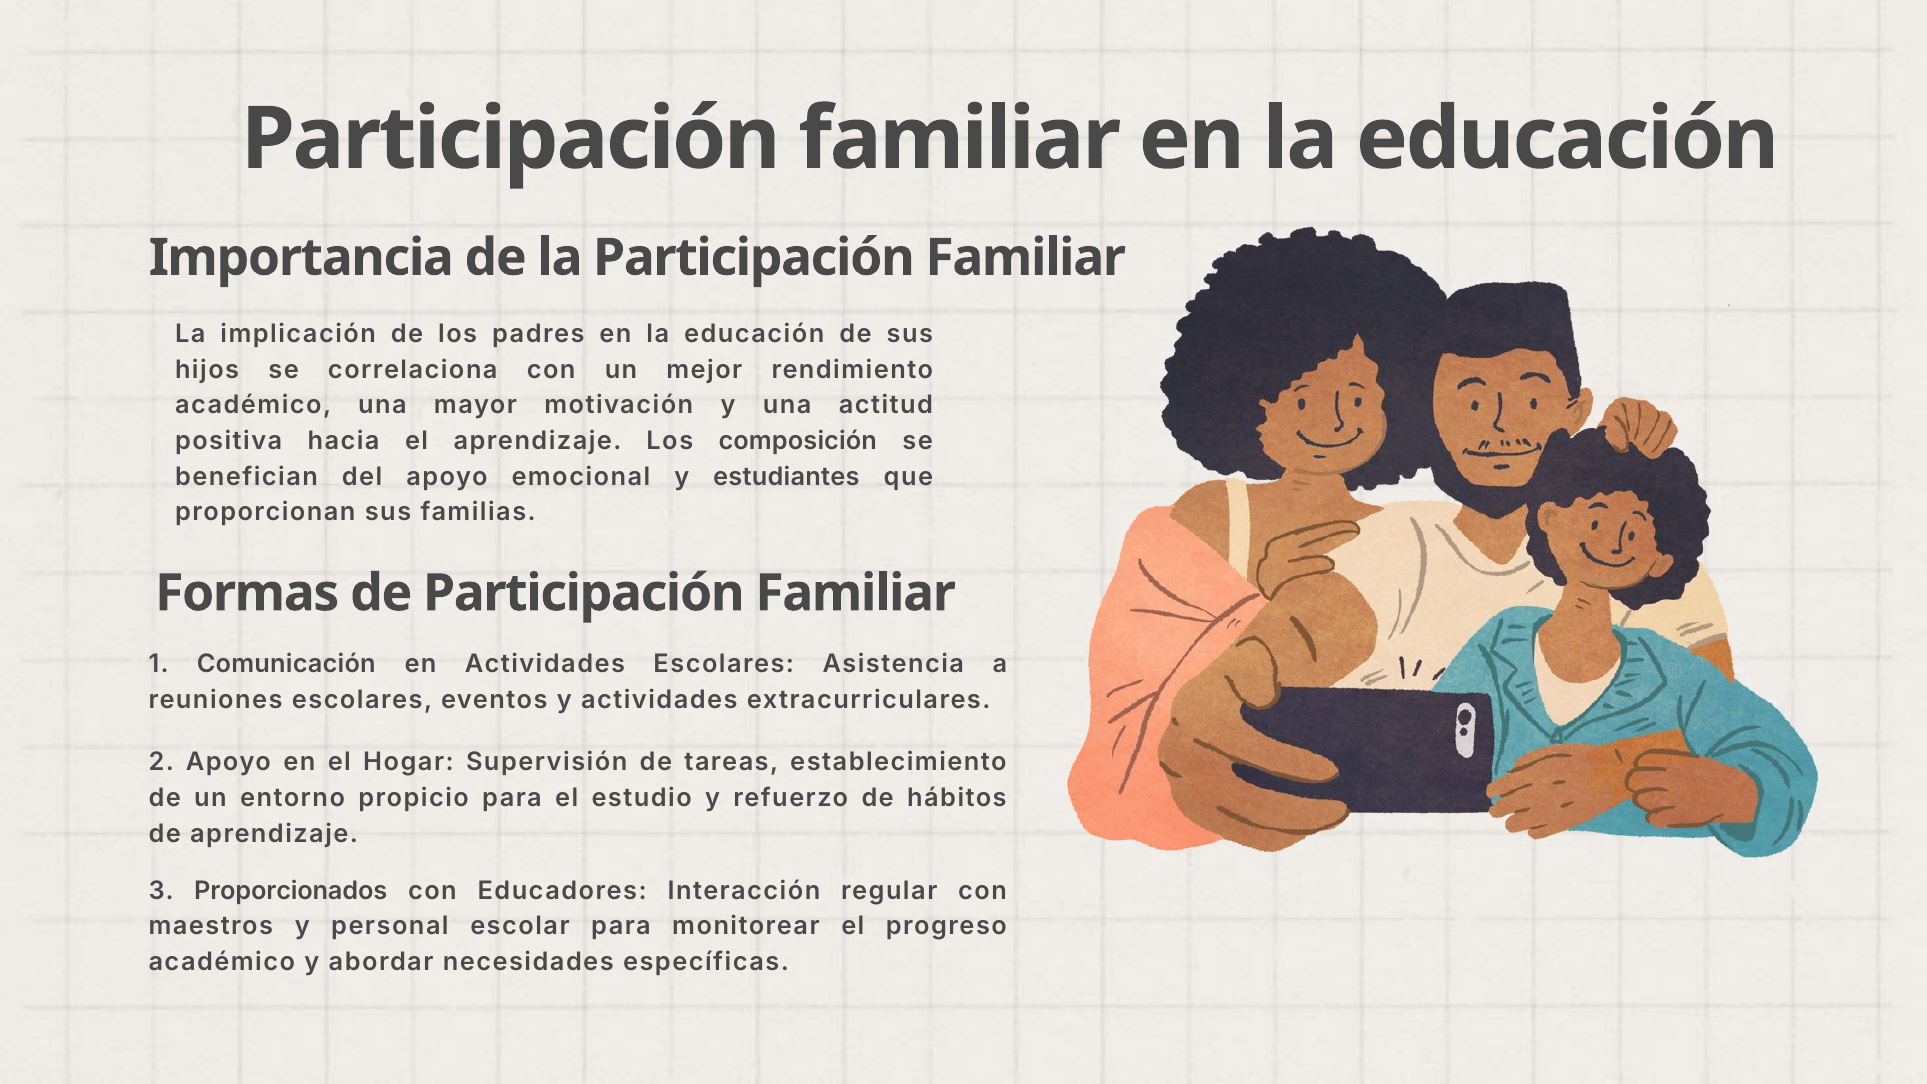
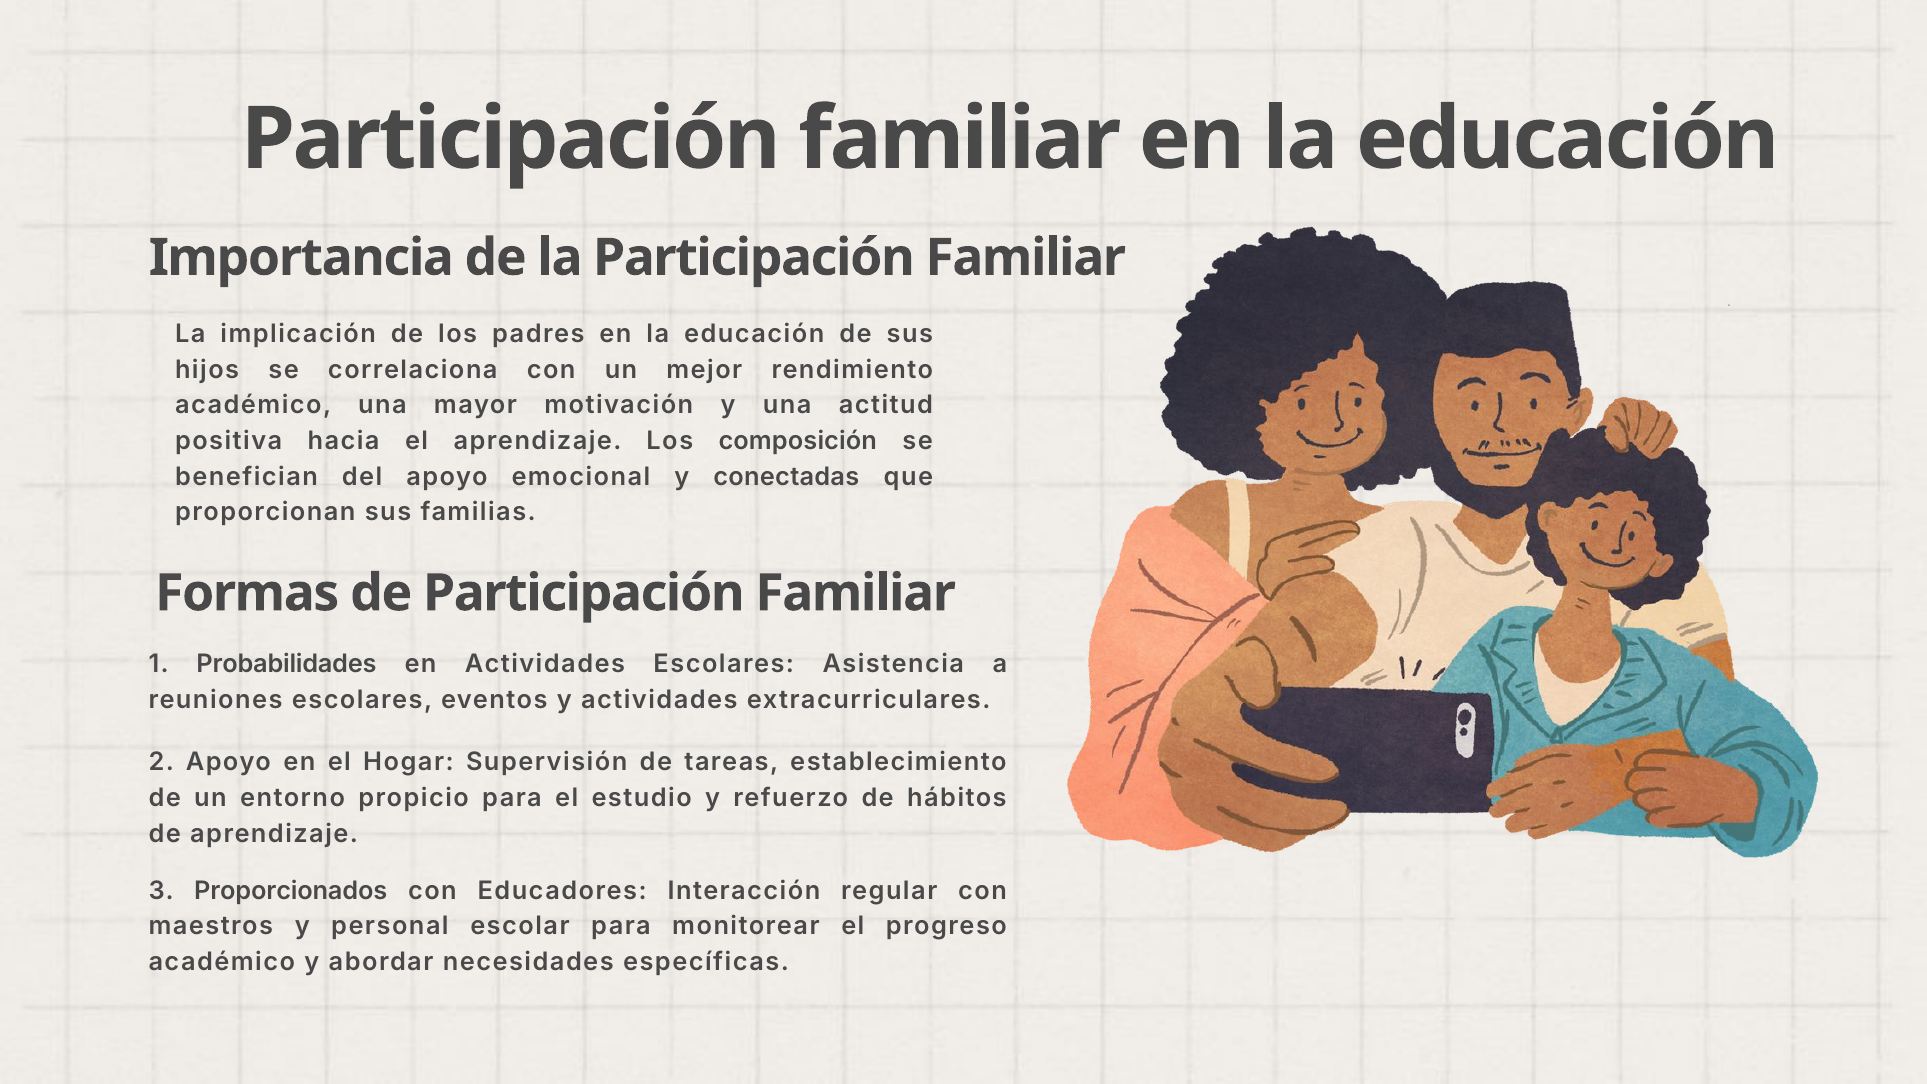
estudiantes: estudiantes -> conectadas (786, 477)
Comunicación: Comunicación -> Probabilidades (286, 664)
